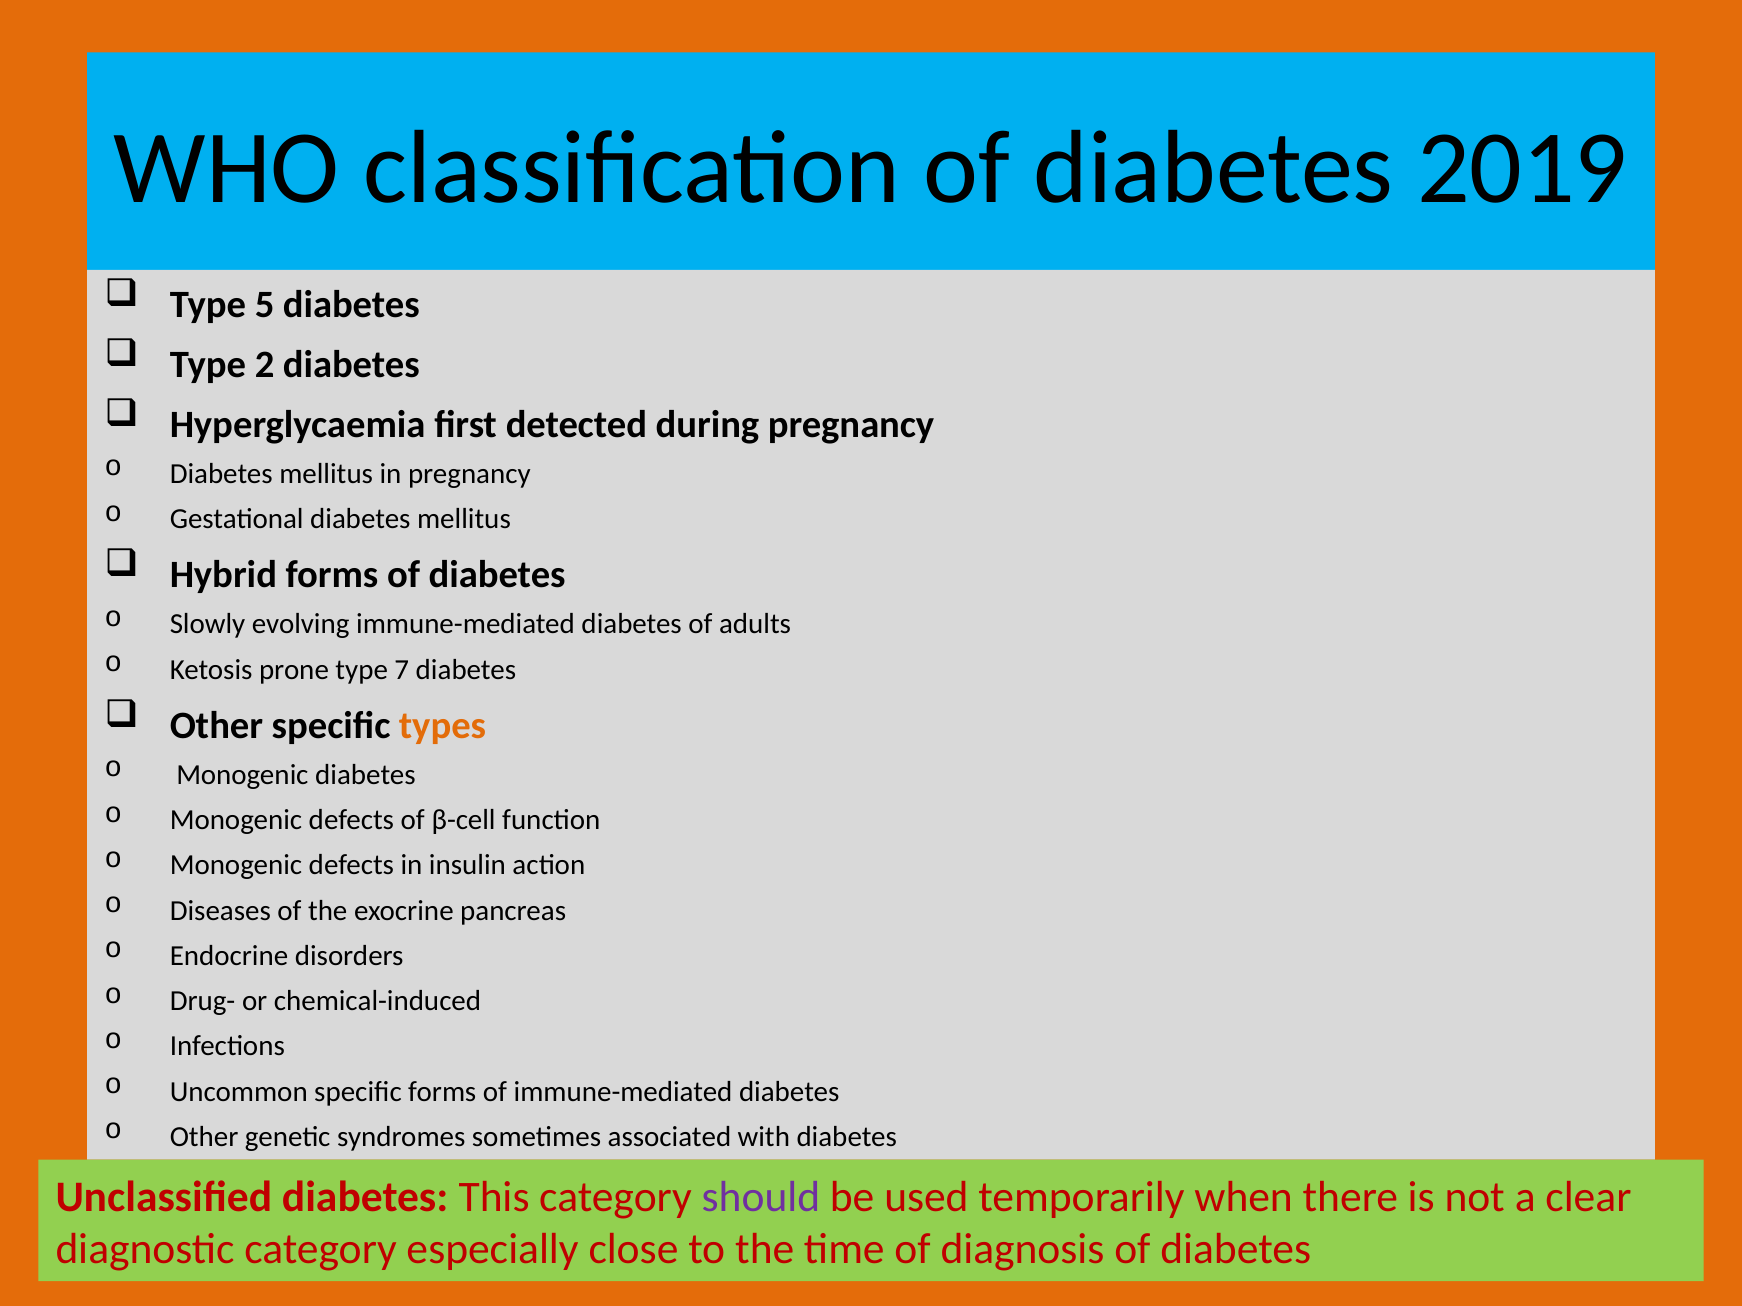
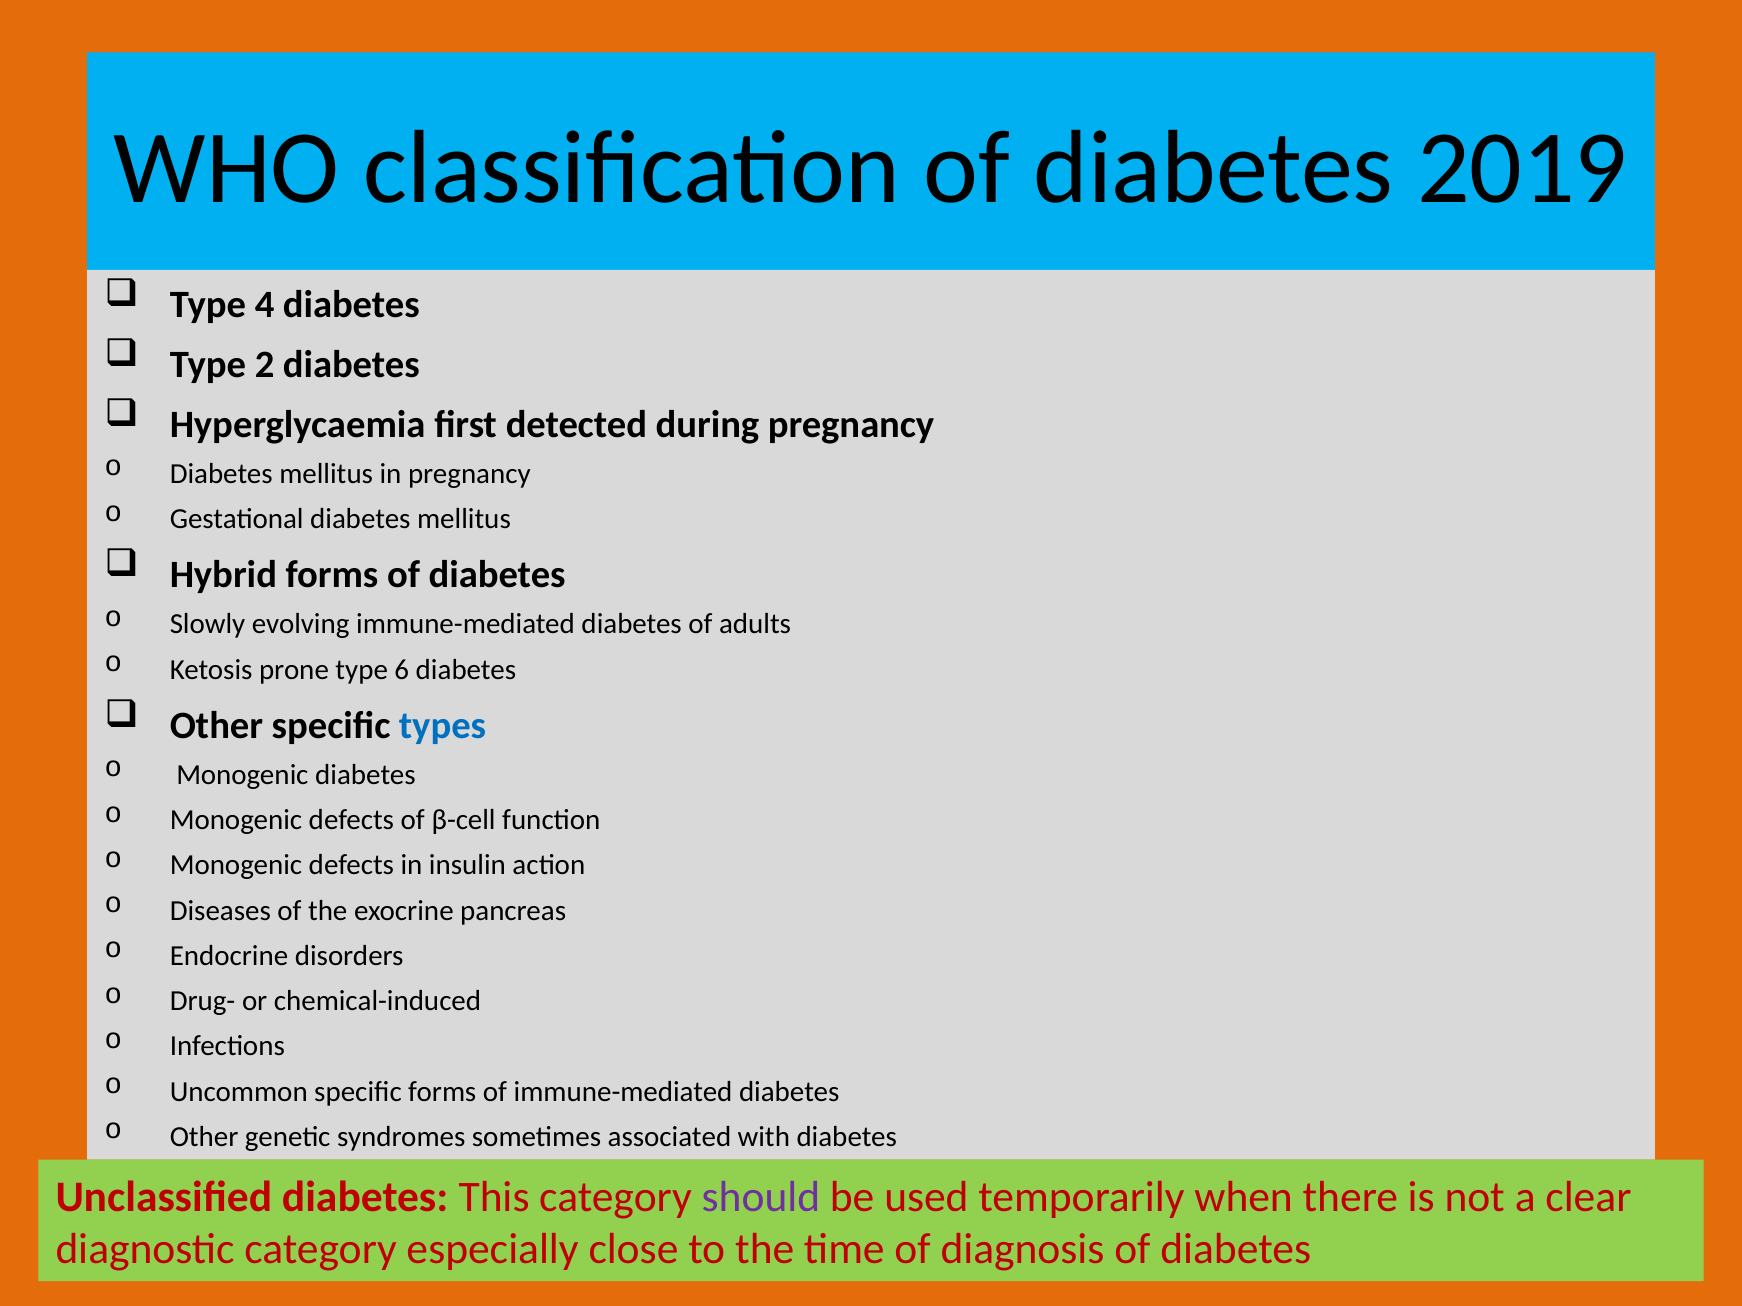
5: 5 -> 4 (265, 305)
7: 7 -> 6 (402, 670)
types colour: orange -> blue (442, 726)
